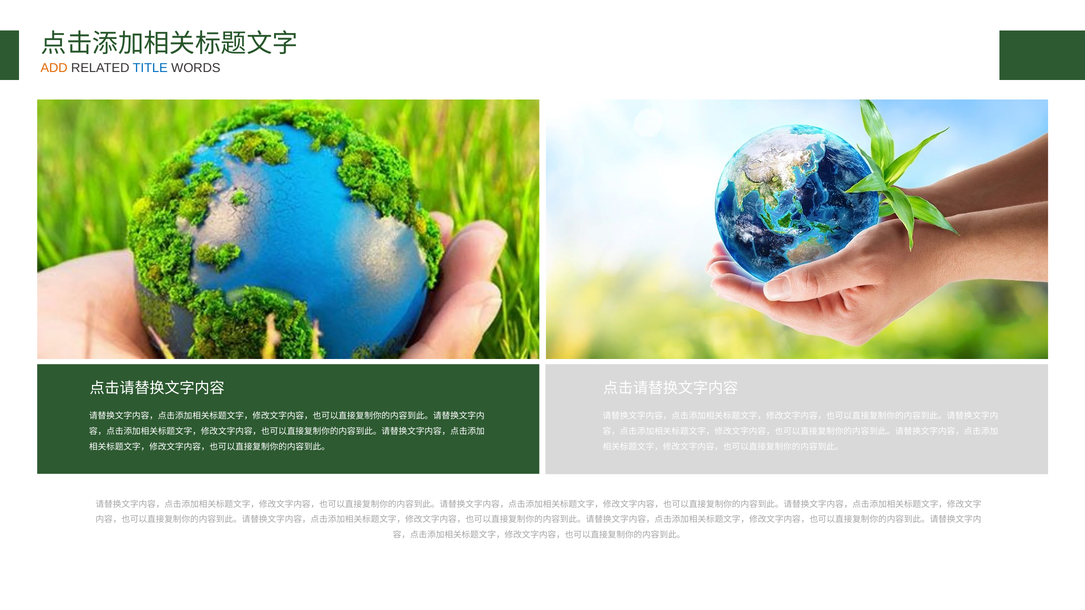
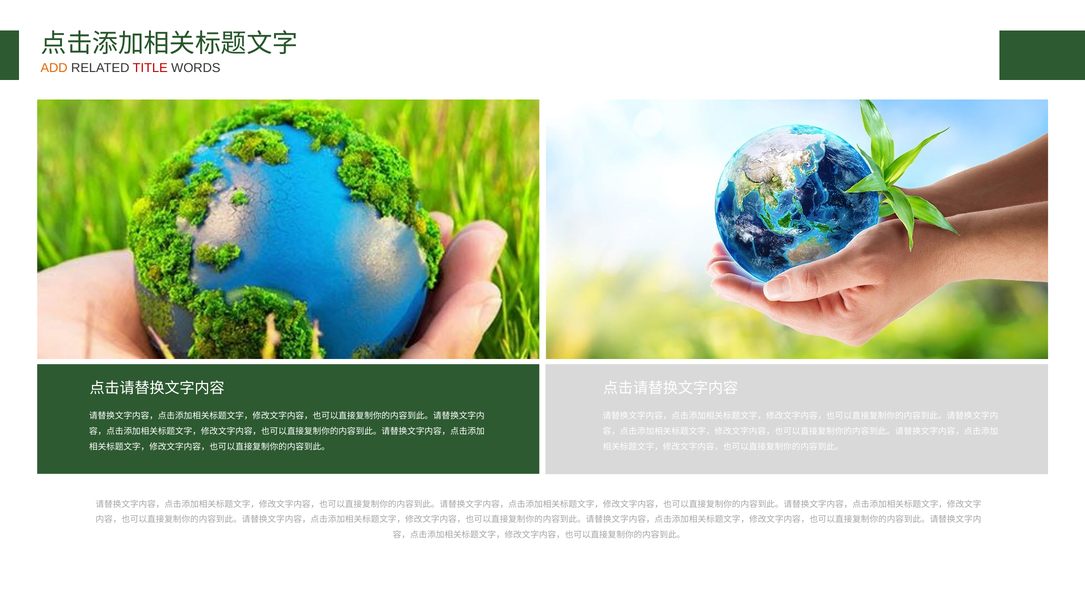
TITLE colour: blue -> red (150, 68)
